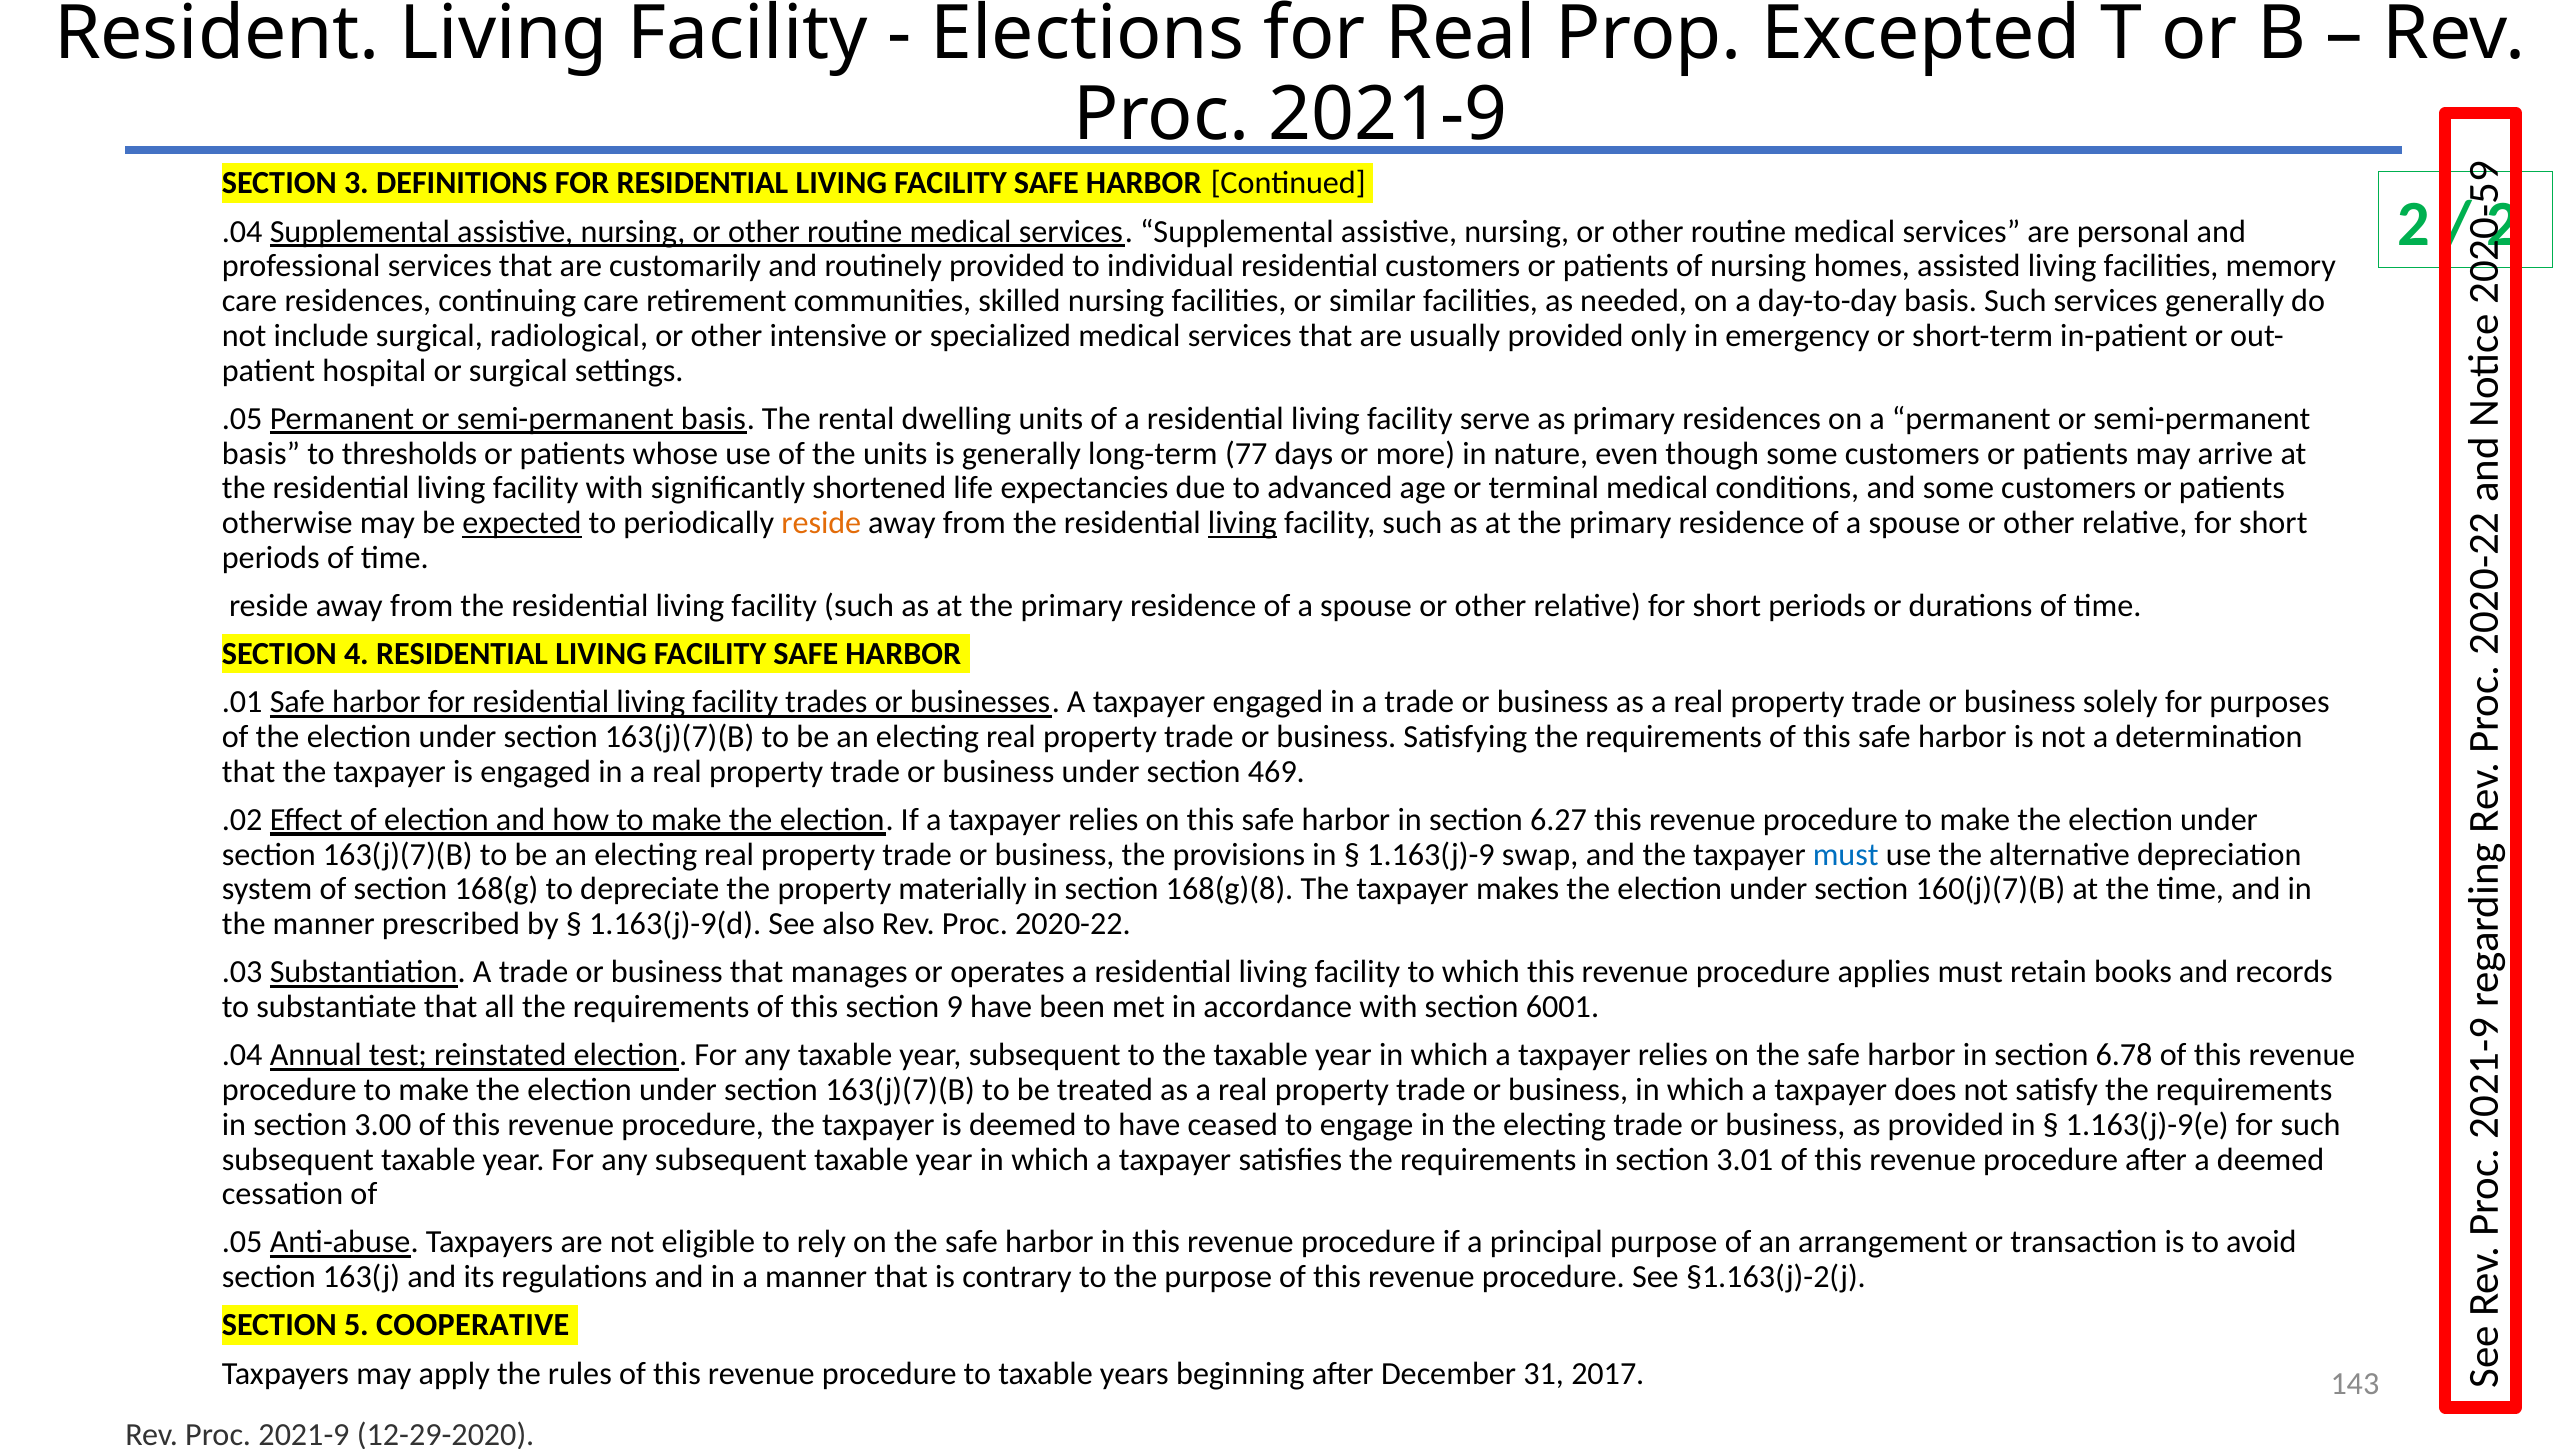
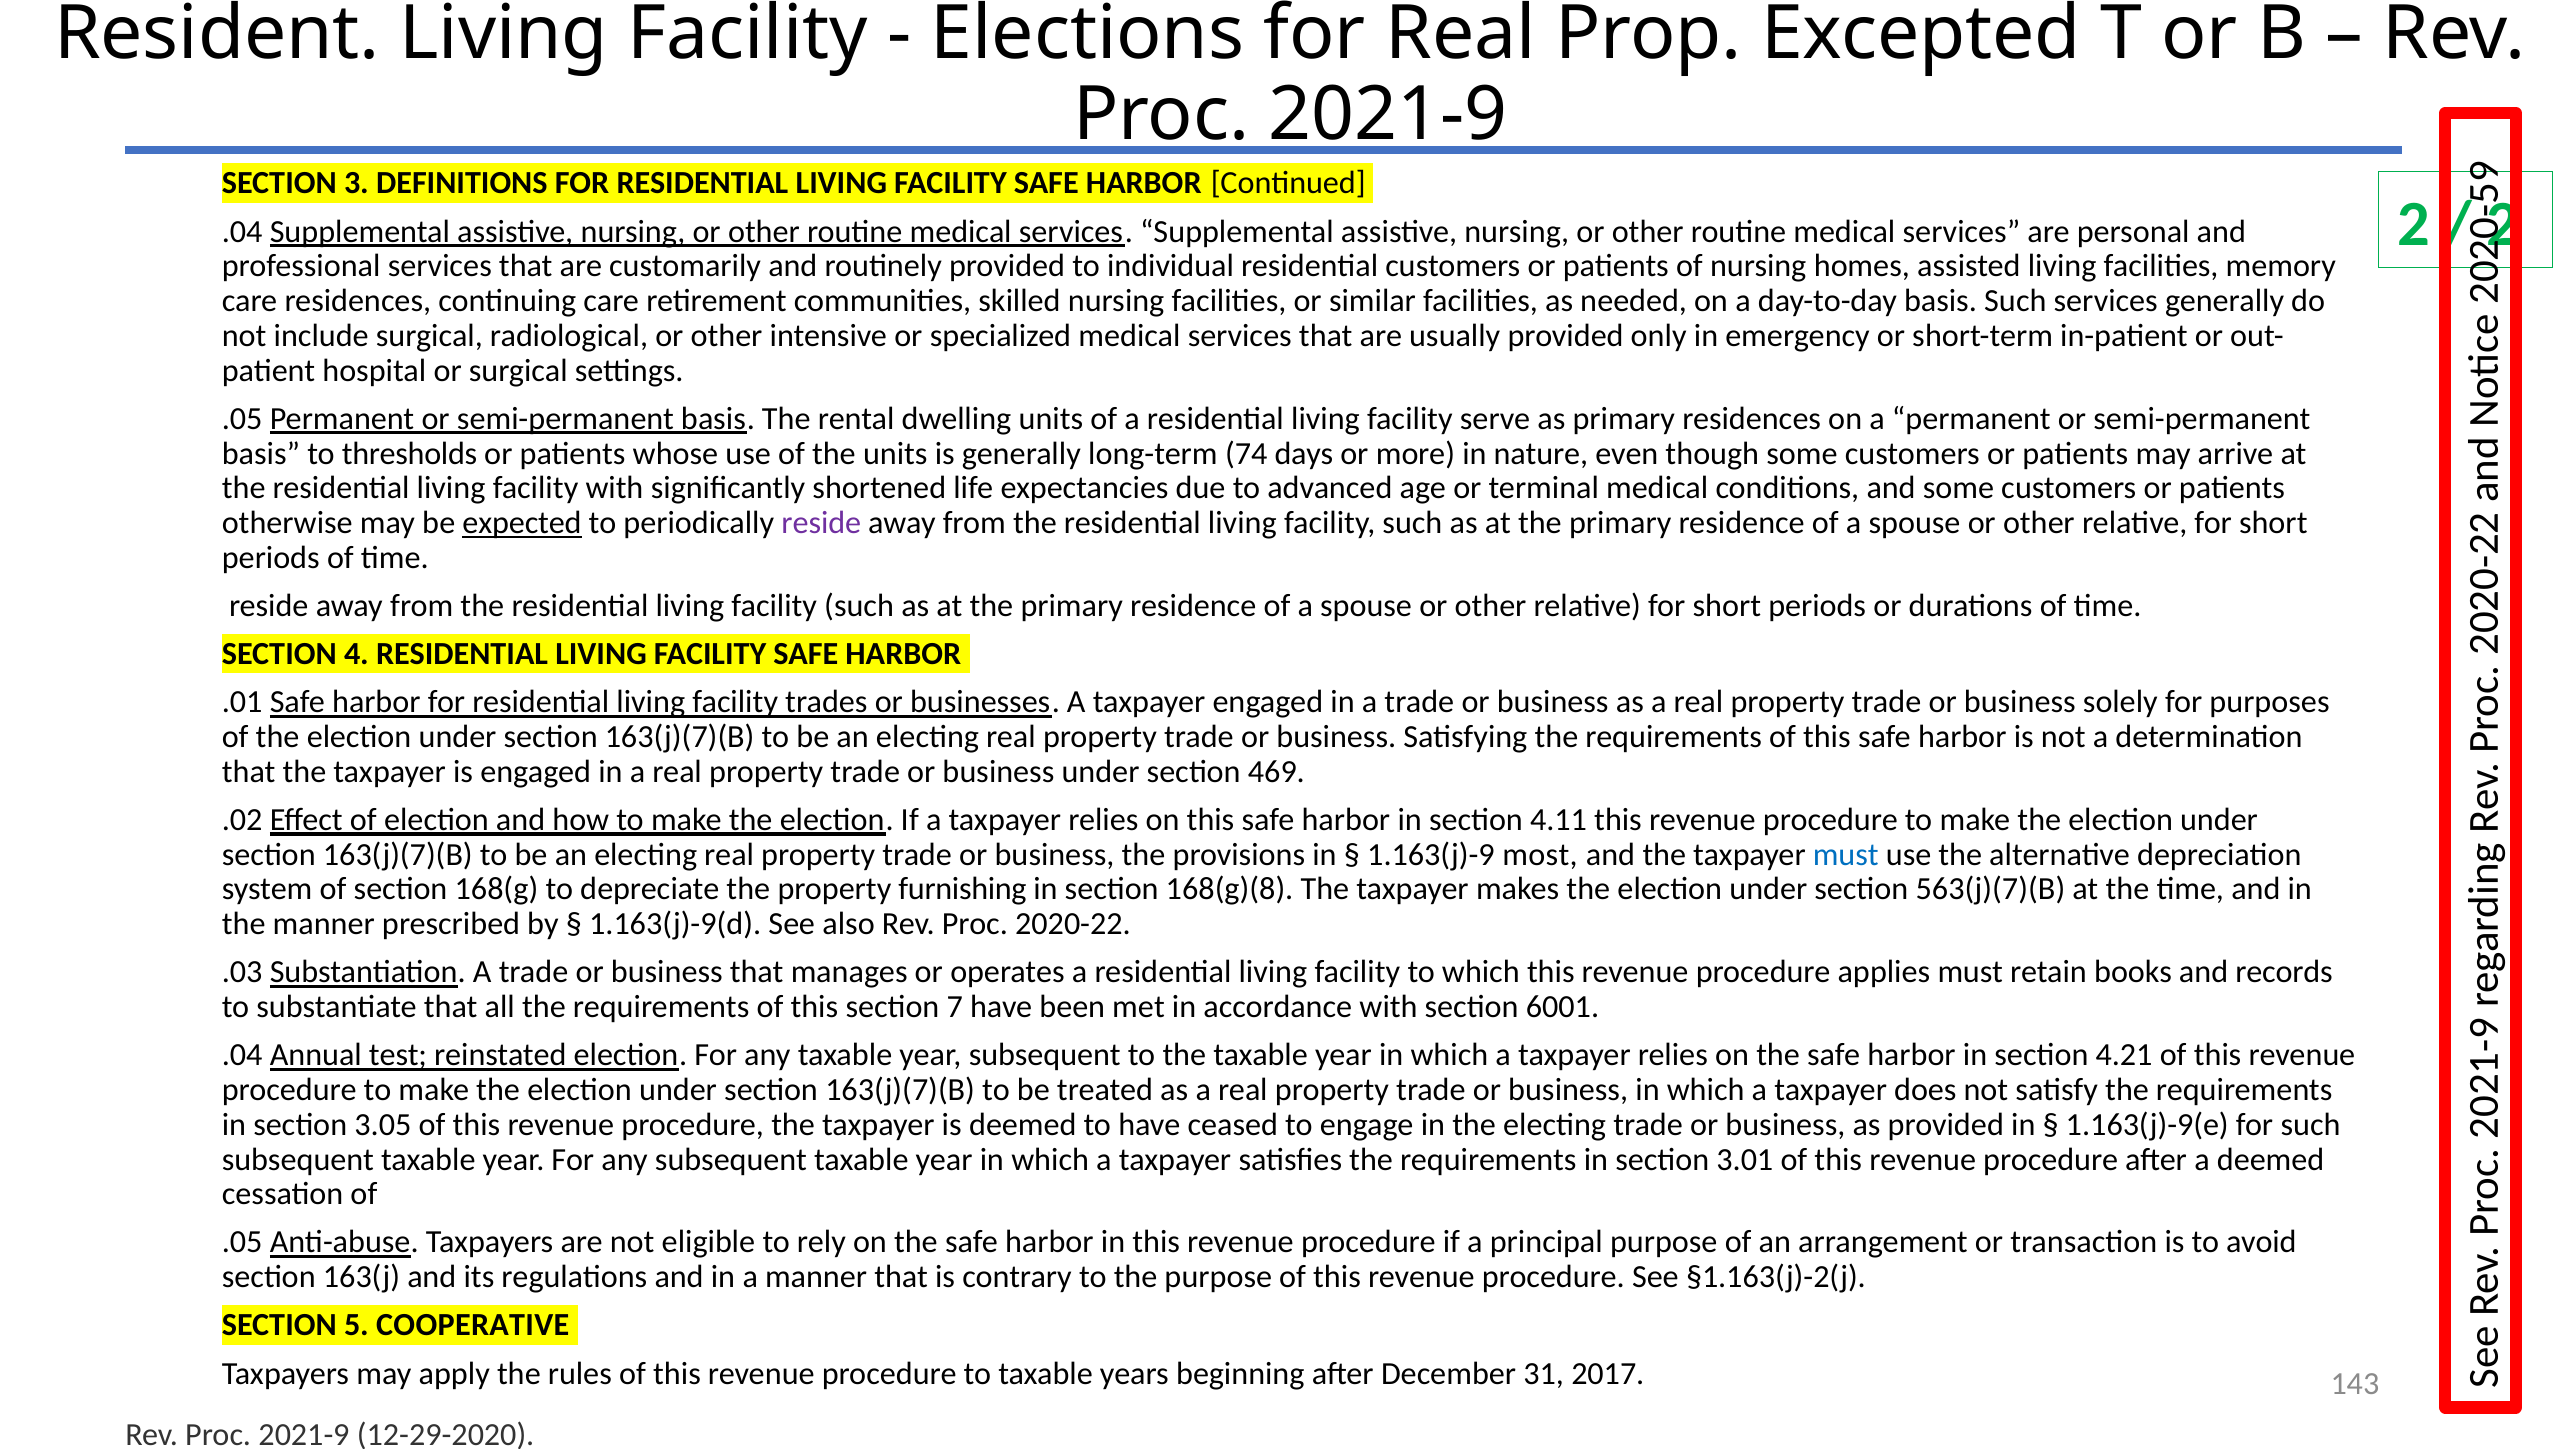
77: 77 -> 74 (1246, 453)
reside colour: orange -> purple (821, 523)
living underline: present -> none (1242, 523)
6.27: 6.27 -> 4.11 (1559, 820)
swap: swap -> most (1540, 855)
materially: materially -> furnishing (963, 889)
160(j)(7)(B: 160(j)(7)(B -> 563(j)(7)(B (1990, 889)
section 9: 9 -> 7 (955, 1007)
6.78: 6.78 -> 4.21 (2124, 1055)
3.00: 3.00 -> 3.05 (383, 1125)
